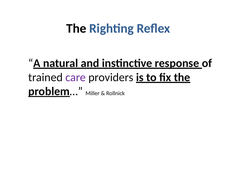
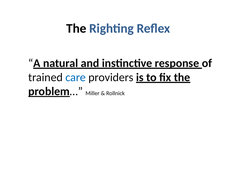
care colour: purple -> blue (76, 77)
